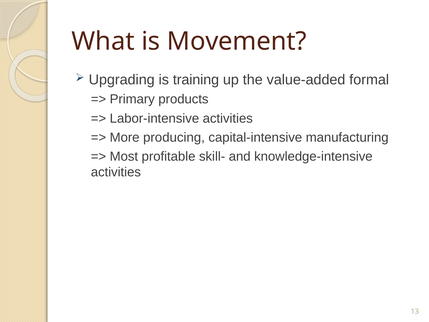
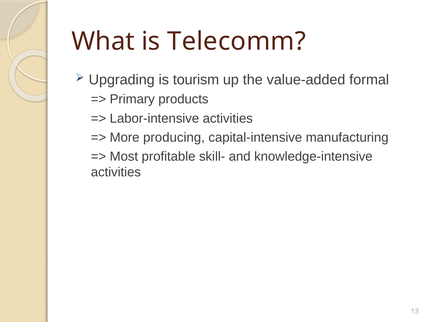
Movement: Movement -> Telecomm (237, 41)
training: training -> tourism (196, 80)
